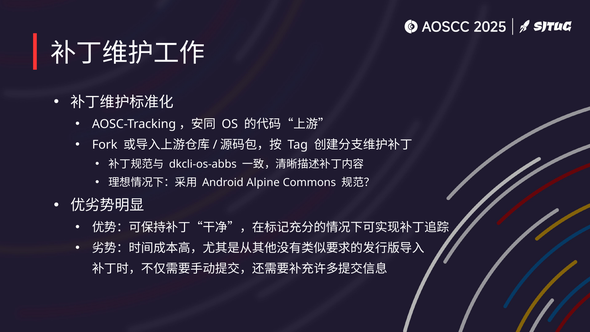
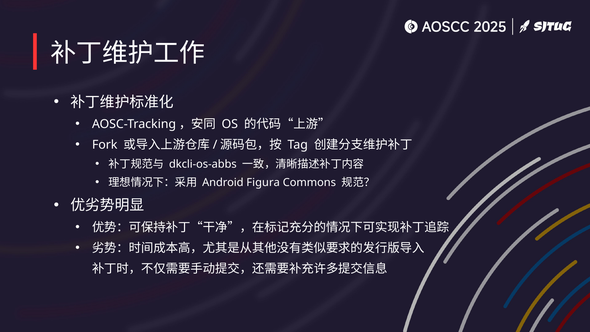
Alpine: Alpine -> Figura (263, 183)
